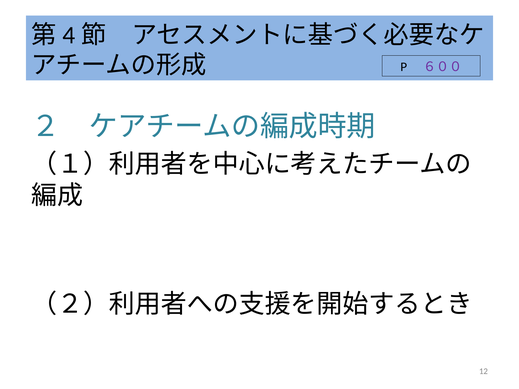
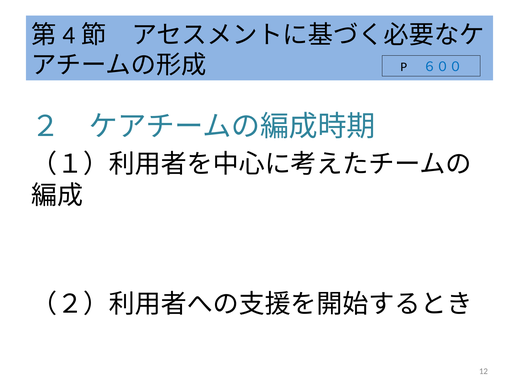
６００ colour: purple -> blue (443, 67)
